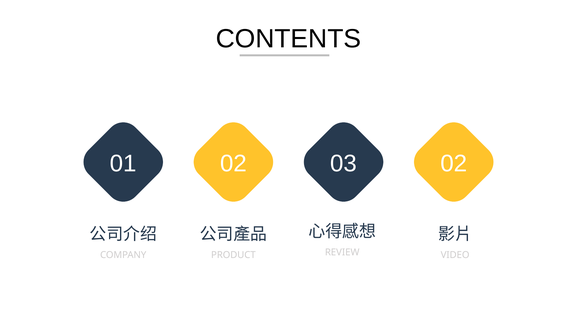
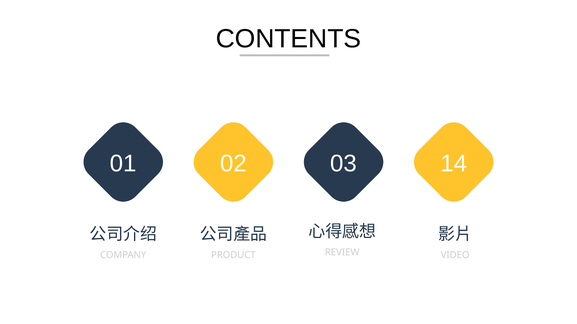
03 02: 02 -> 14 (454, 164)
